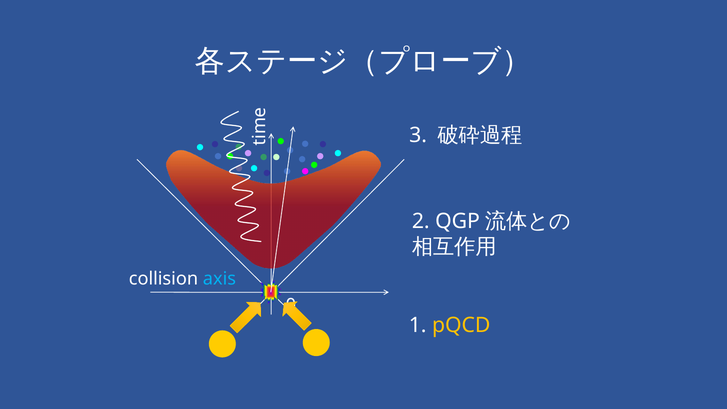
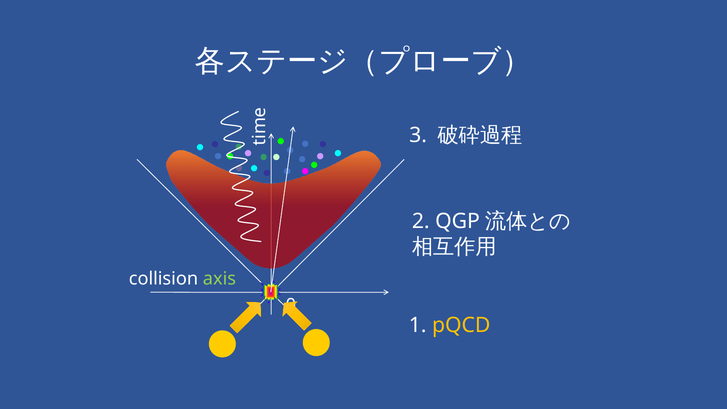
axis colour: light blue -> light green (219, 279)
